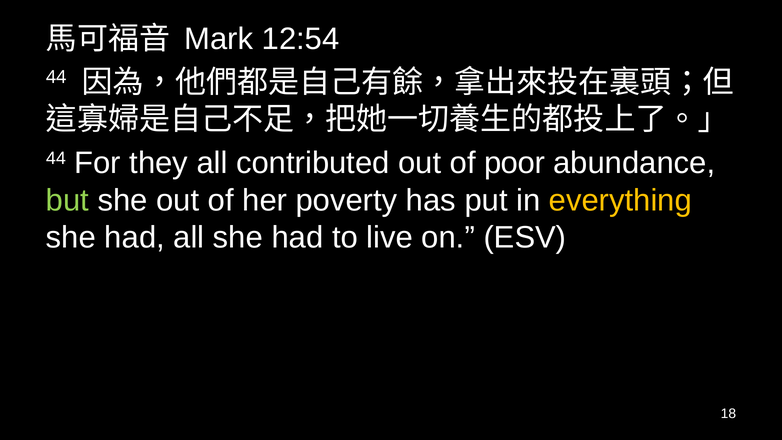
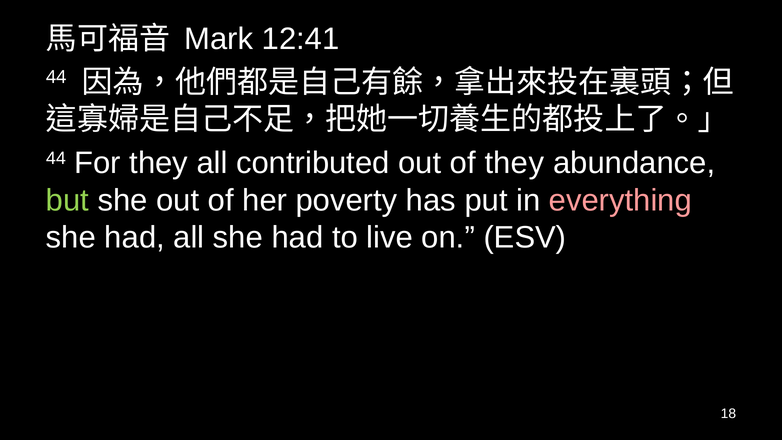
12:54: 12:54 -> 12:41 (301, 39)
of poor: poor -> they (514, 163)
everything colour: yellow -> pink (620, 200)
